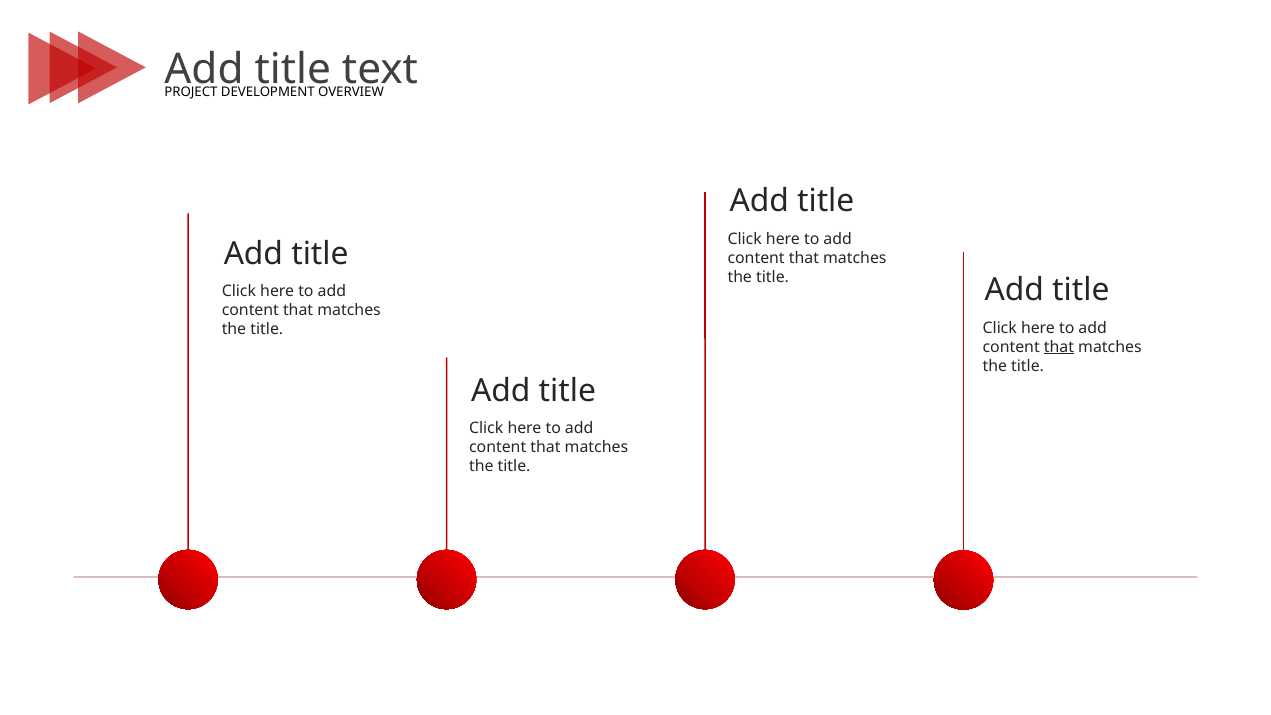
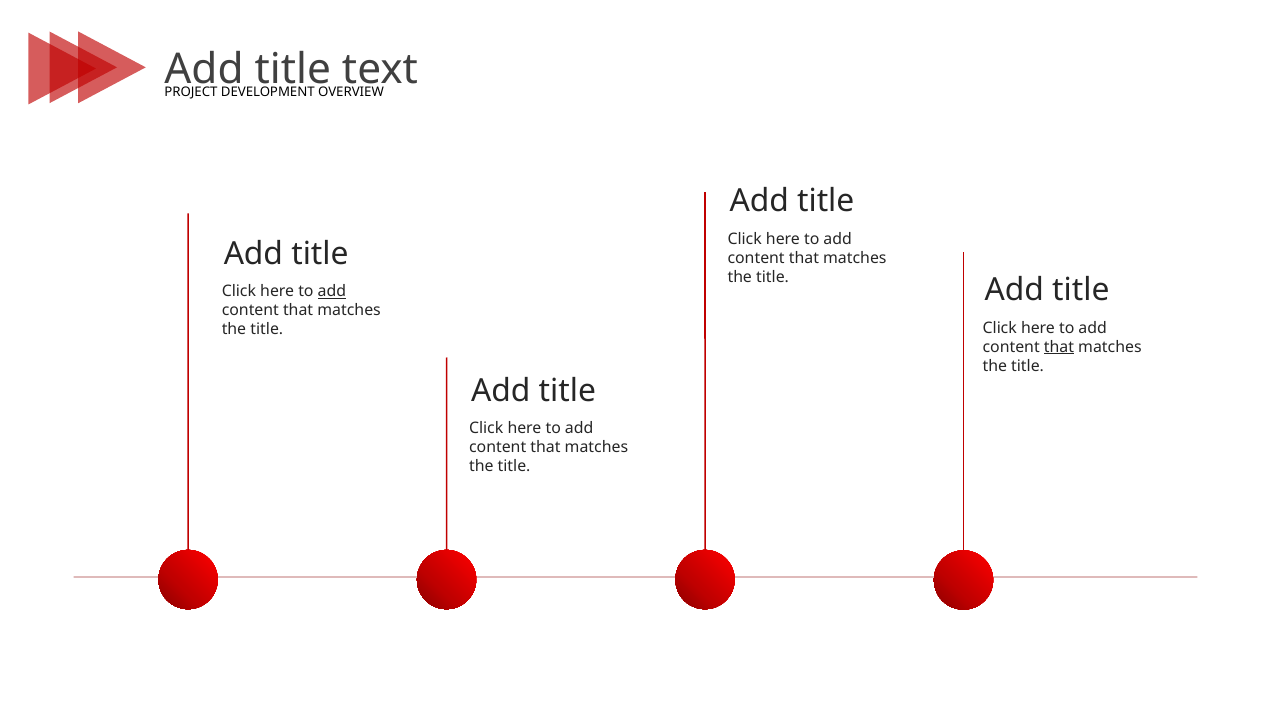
add underline: none -> present (332, 291)
